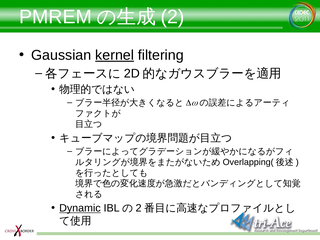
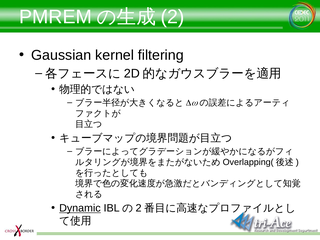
kernel underline: present -> none (115, 55)
